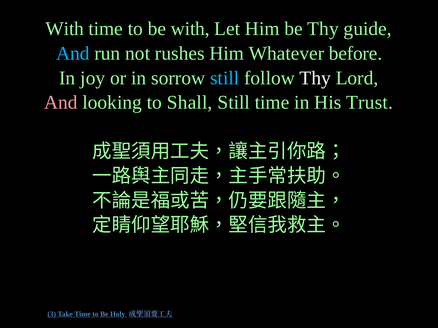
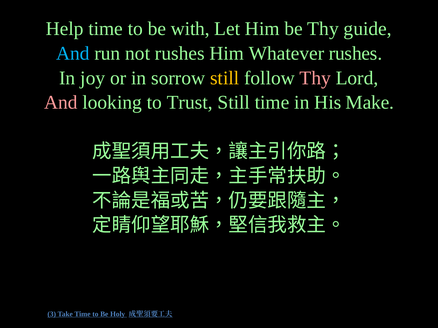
With: With -> Help (65, 29)
Whatever before: before -> rushes (356, 53)
still colour: light blue -> yellow (225, 78)
Thy colour: white -> pink (315, 78)
Shall: Shall -> Trust (190, 103)
Trust: Trust -> Make (370, 103)
